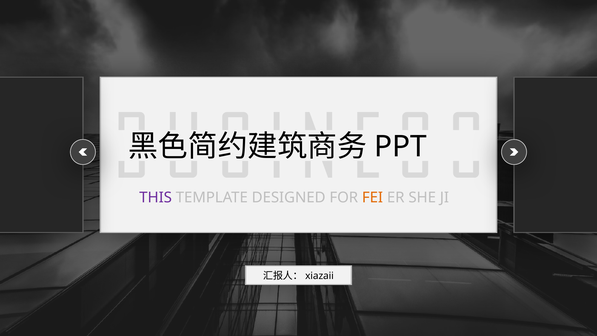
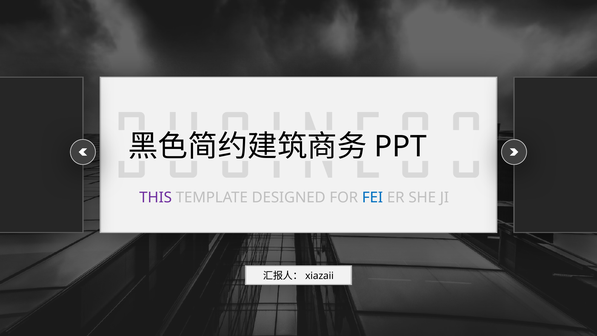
FEI colour: orange -> blue (373, 197)
